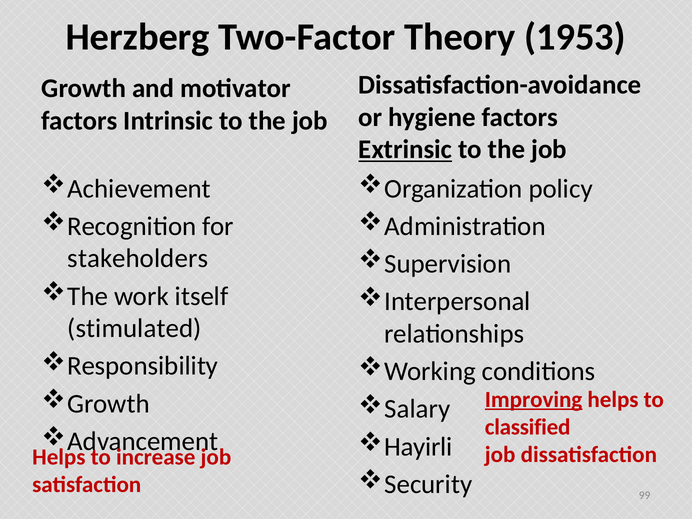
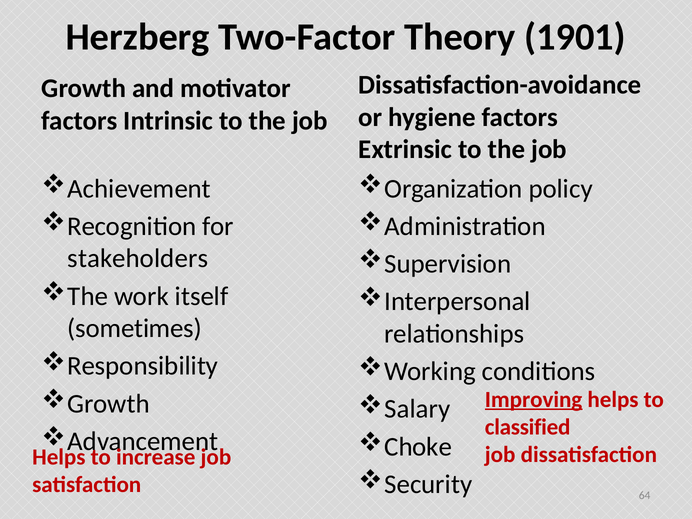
1953: 1953 -> 1901 (575, 37)
Extrinsic underline: present -> none (405, 149)
stimulated: stimulated -> sometimes (135, 328)
Hayirli: Hayirli -> Choke (418, 447)
99: 99 -> 64 (645, 496)
